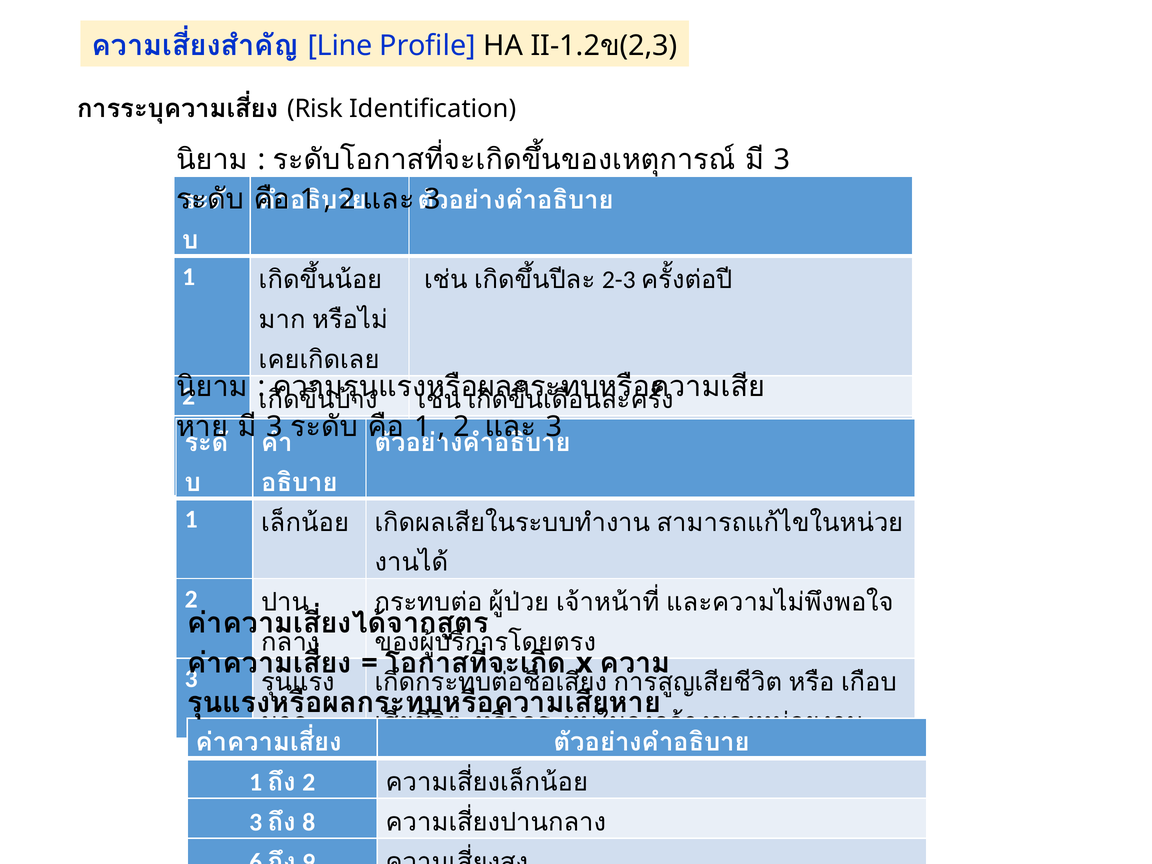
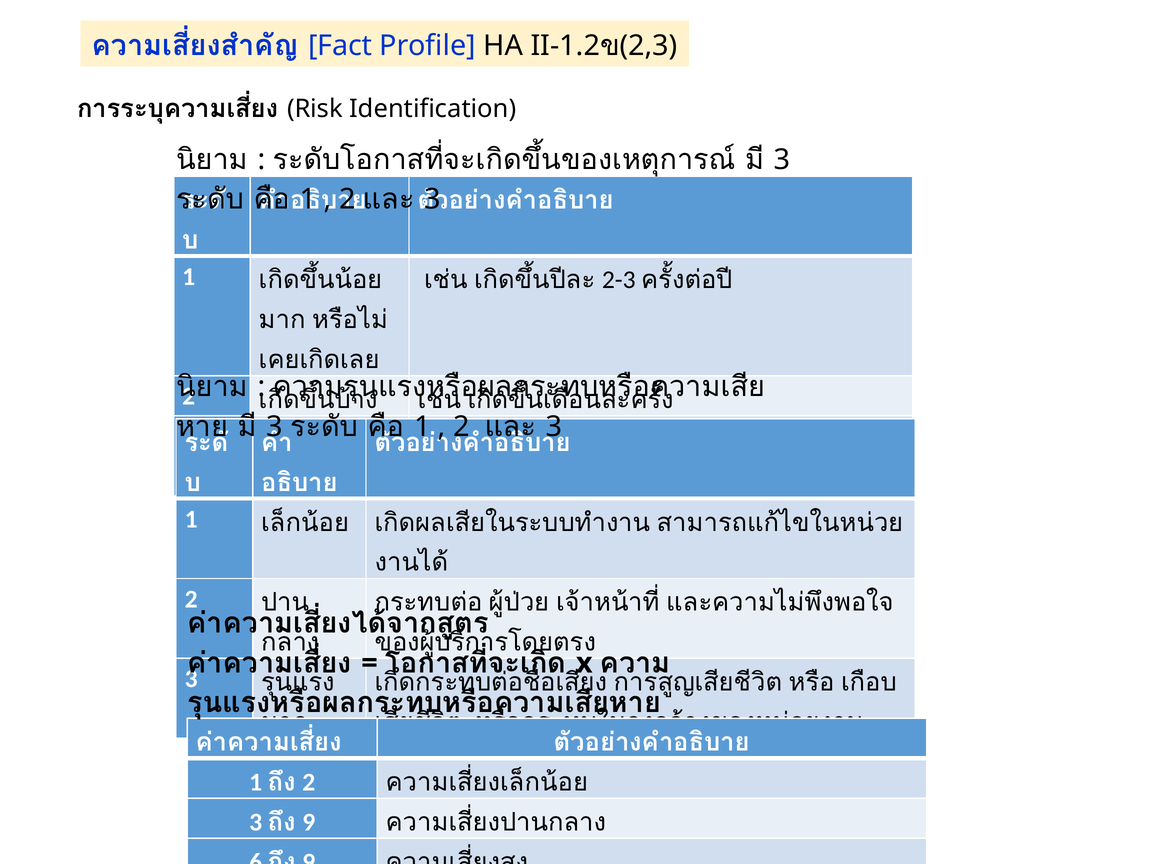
Line: Line -> Fact (340, 46)
8: 8 -> 9 (309, 822)
